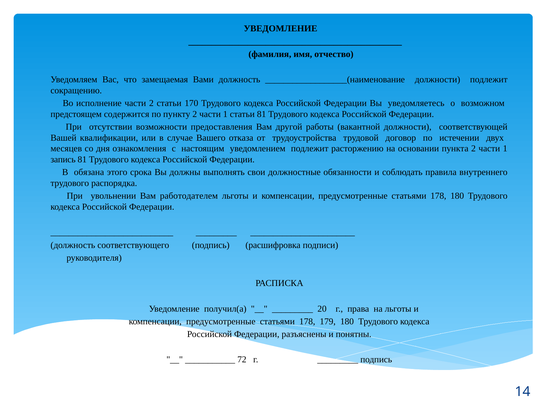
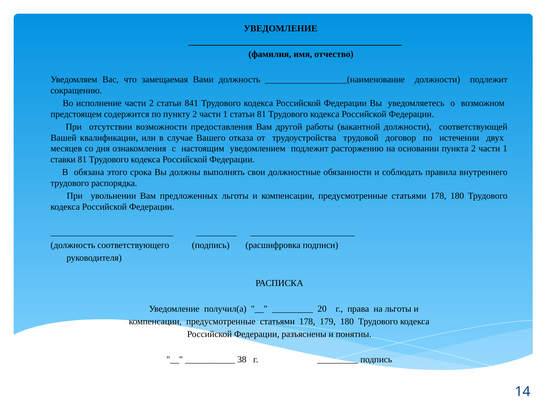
170: 170 -> 841 (191, 103)
запись: запись -> ставки (63, 160)
работодателем: работодателем -> предложенных (189, 196)
72: 72 -> 38 (242, 360)
